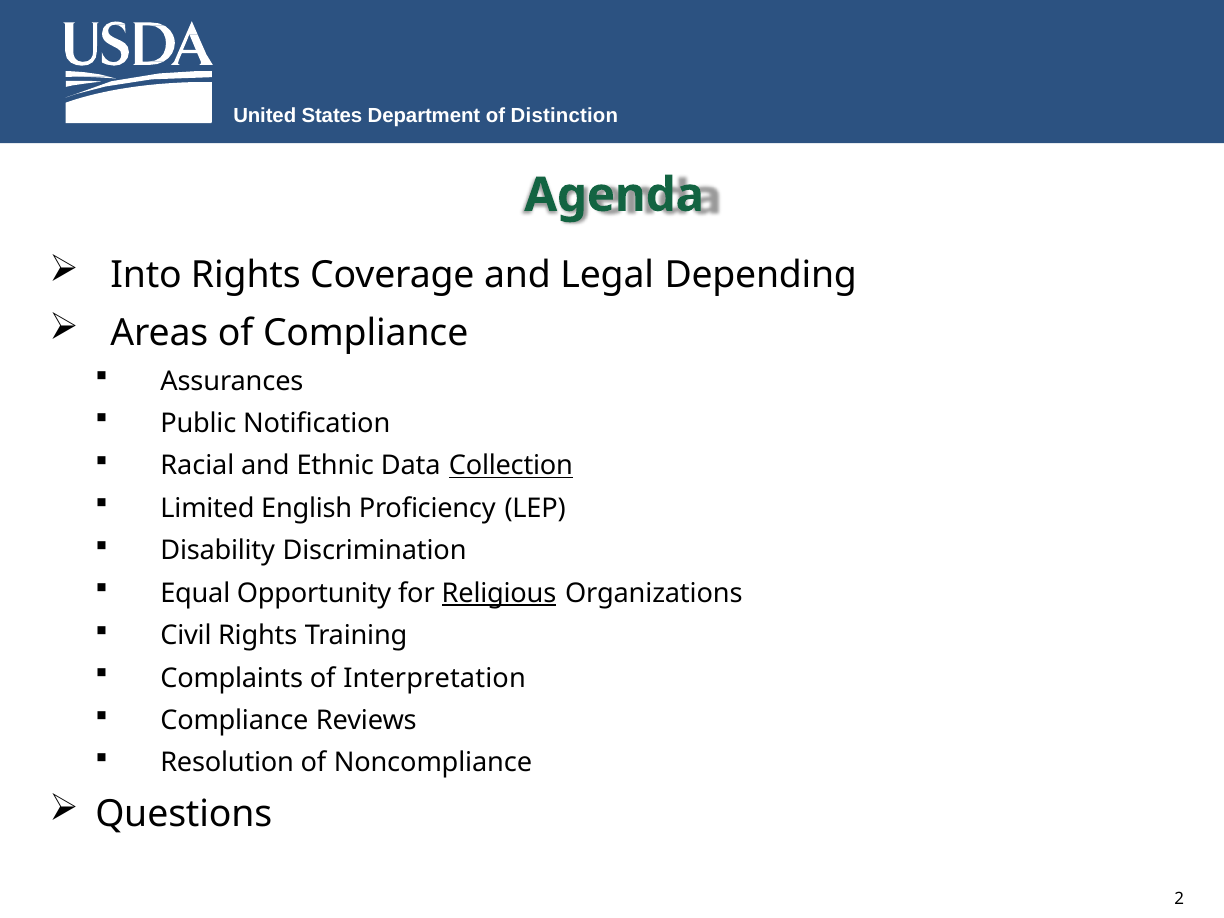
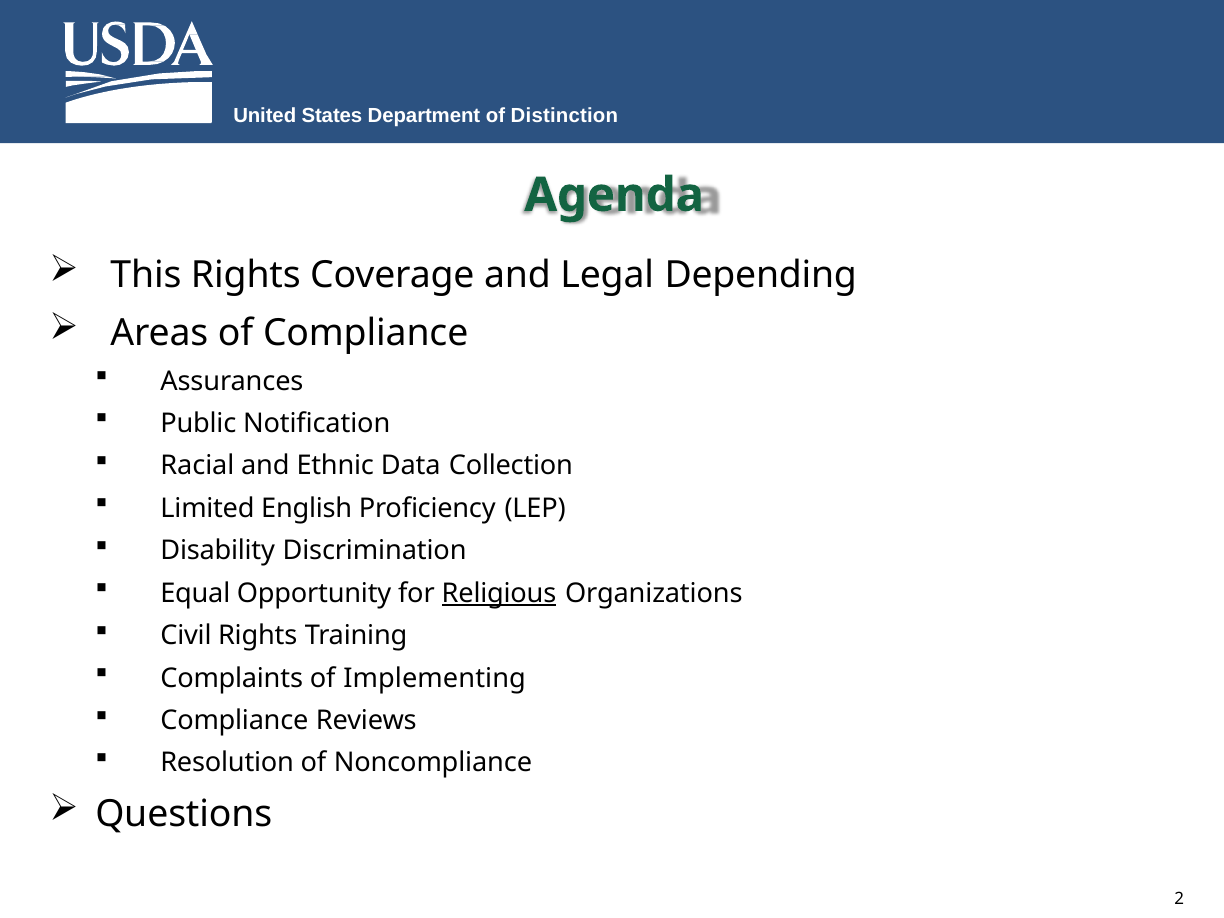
Into: Into -> This (146, 275)
Collection underline: present -> none (511, 466)
Interpretation: Interpretation -> Implementing (435, 678)
